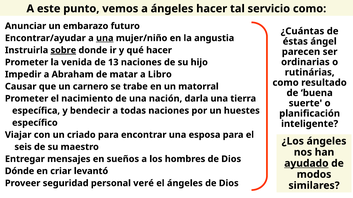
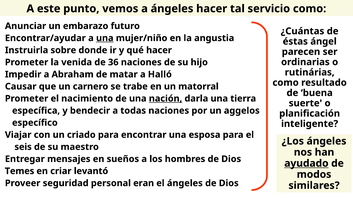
sobre underline: present -> none (63, 50)
13: 13 -> 36 (113, 62)
Libro: Libro -> Halló (160, 75)
nación underline: none -> present (166, 99)
huestes: huestes -> aggelos (242, 111)
Dónde: Dónde -> Temes (20, 172)
veré: veré -> eran (144, 184)
